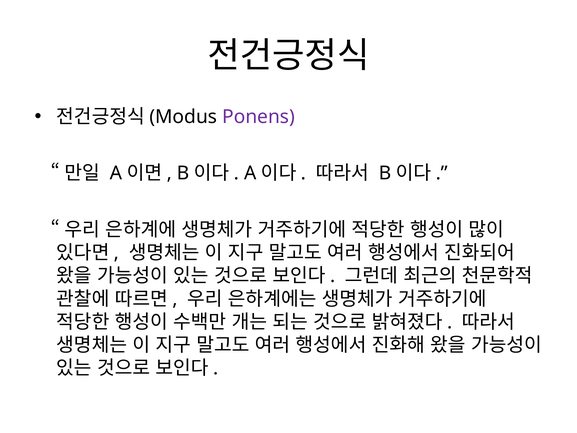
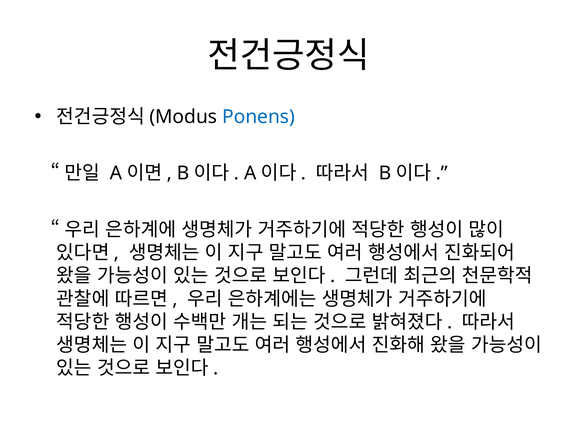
Ponens colour: purple -> blue (259, 117)
